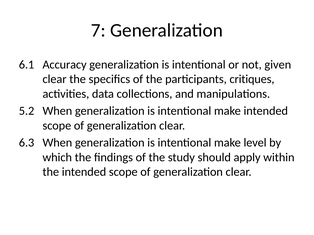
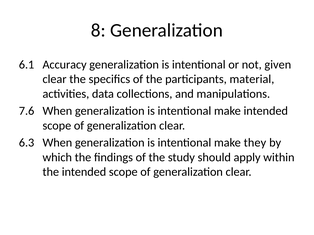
7: 7 -> 8 (98, 30)
critiques: critiques -> material (252, 79)
5.2: 5.2 -> 7.6 (27, 111)
level: level -> they (255, 143)
